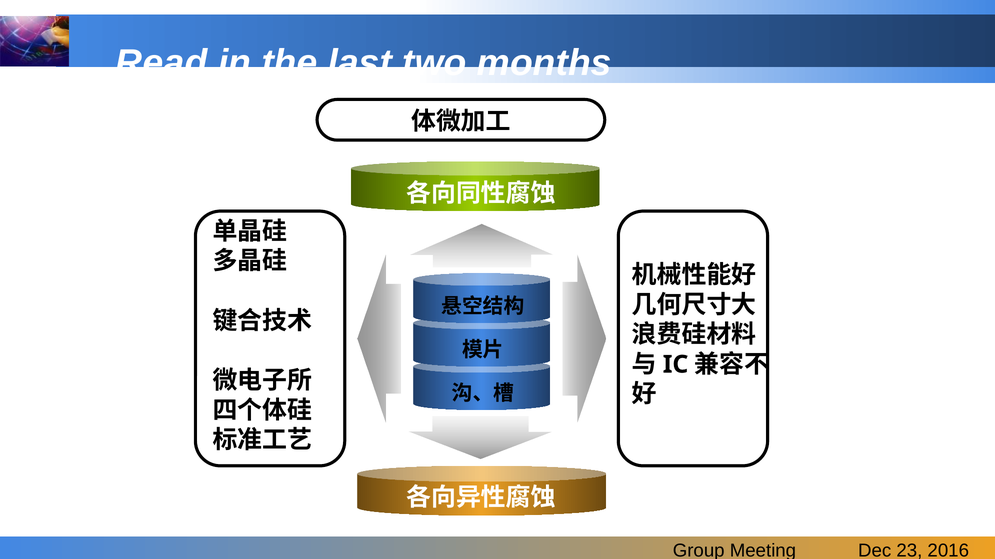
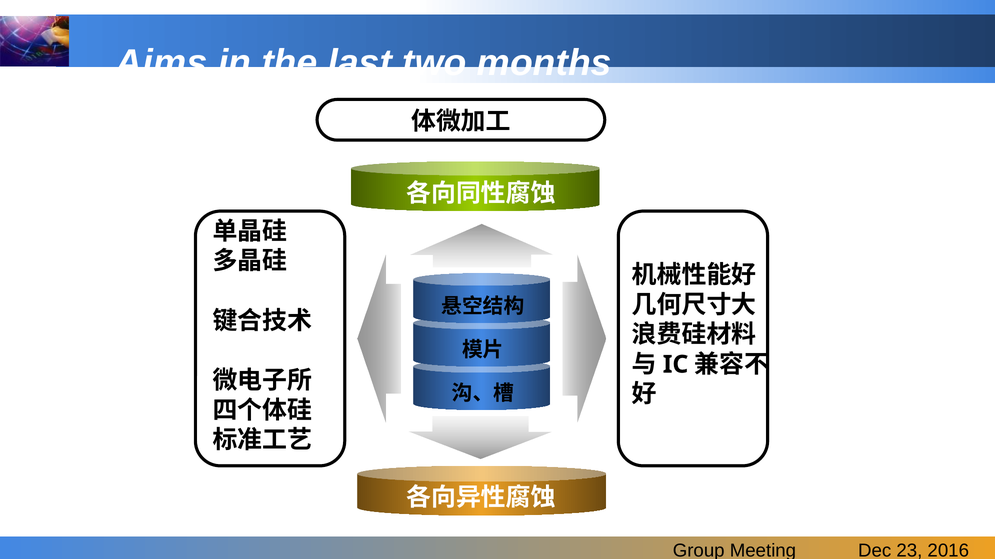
Read: Read -> Aims (161, 63)
